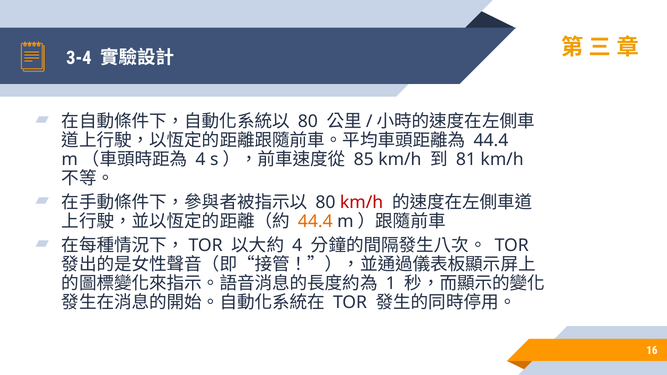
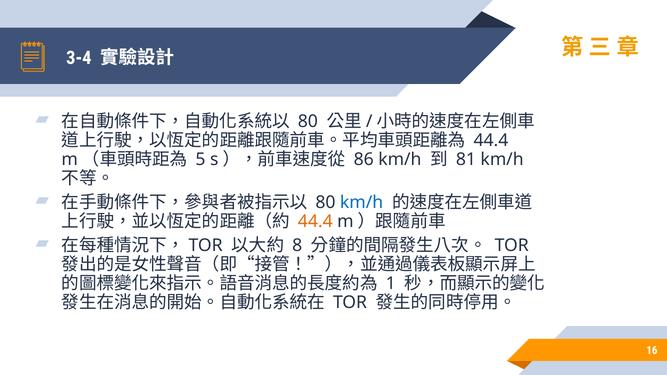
4: 4 -> 5 (200, 160)
85: 85 -> 86 (364, 160)
km/h colour: red -> blue (362, 203)
4: 4 -> 8 (297, 246)
